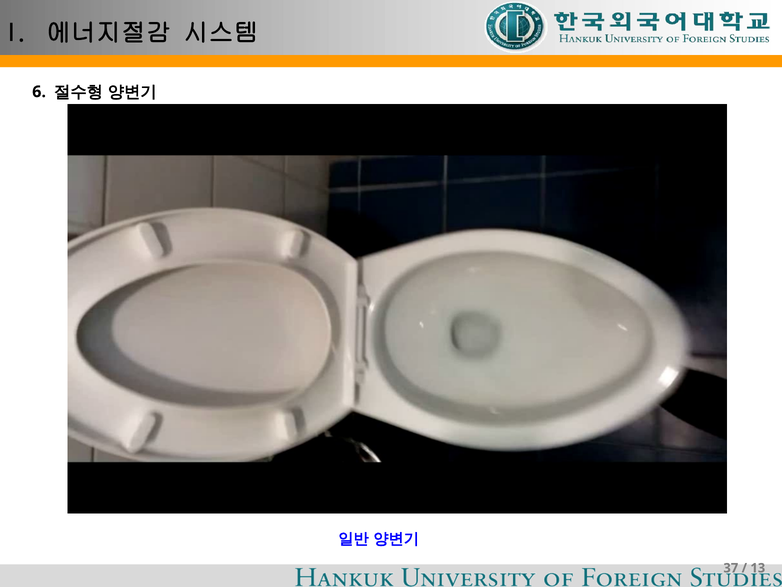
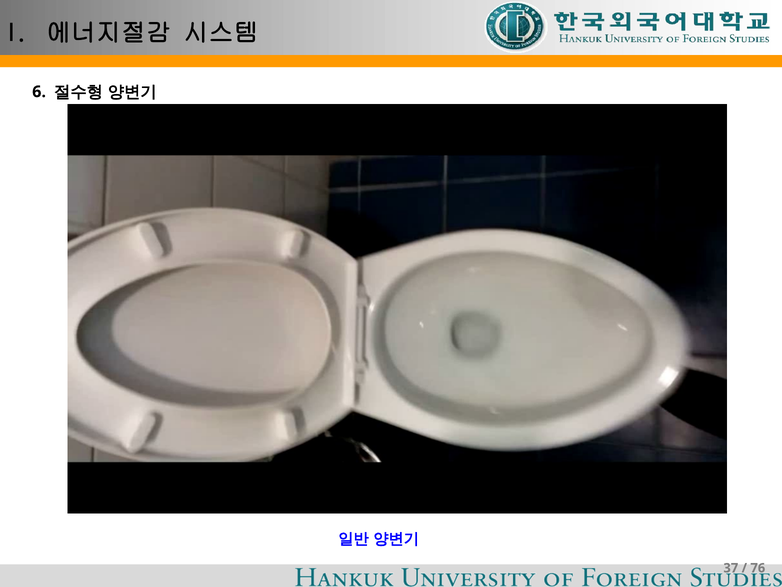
13: 13 -> 76 (758, 568)
